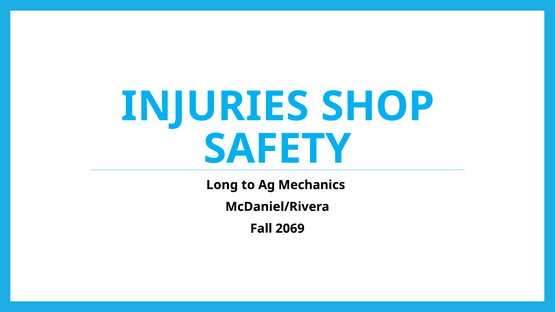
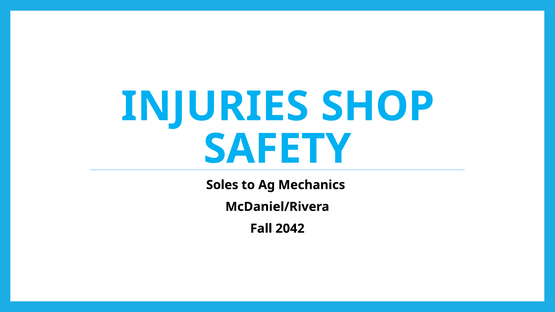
Long: Long -> Soles (222, 185)
2069: 2069 -> 2042 (290, 229)
